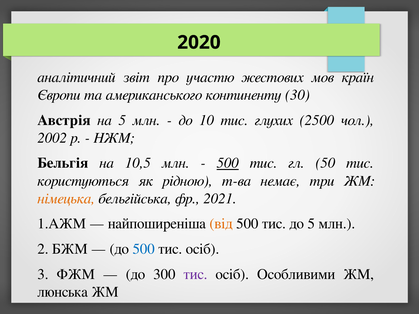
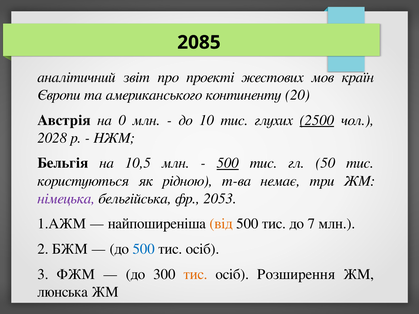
2020: 2020 -> 2085 (199, 42)
участю: участю -> проекті (210, 77)
30: 30 -> 20 (297, 95)
на 5: 5 -> 0 (122, 120)
2500 underline: none -> present (317, 120)
2002: 2002 -> 2028 (52, 138)
німецька colour: orange -> purple (66, 199)
2021: 2021 -> 2053 (220, 199)
до 5: 5 -> 7 (311, 224)
тис colour: purple -> orange (195, 274)
Особливими: Особливими -> Розширення (296, 274)
